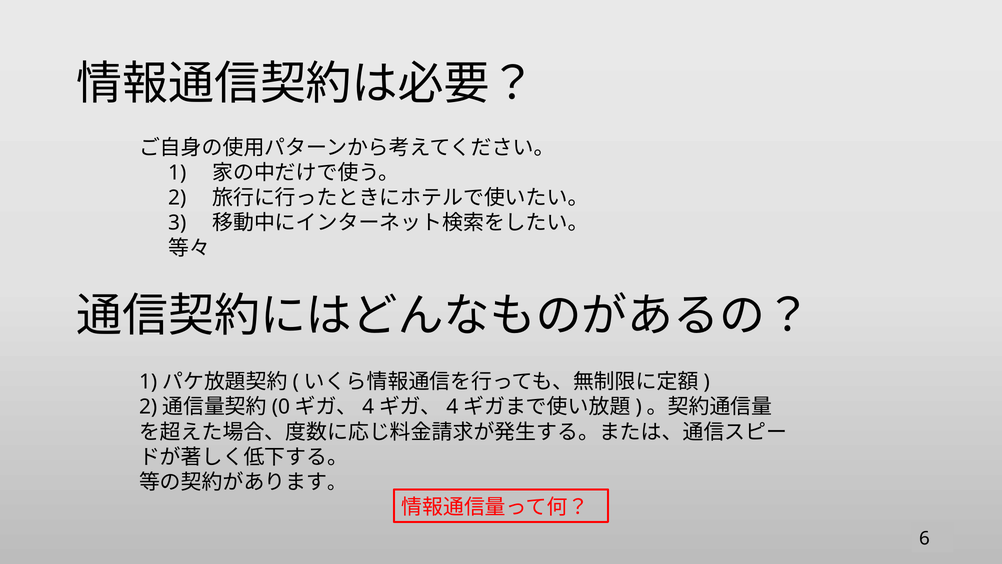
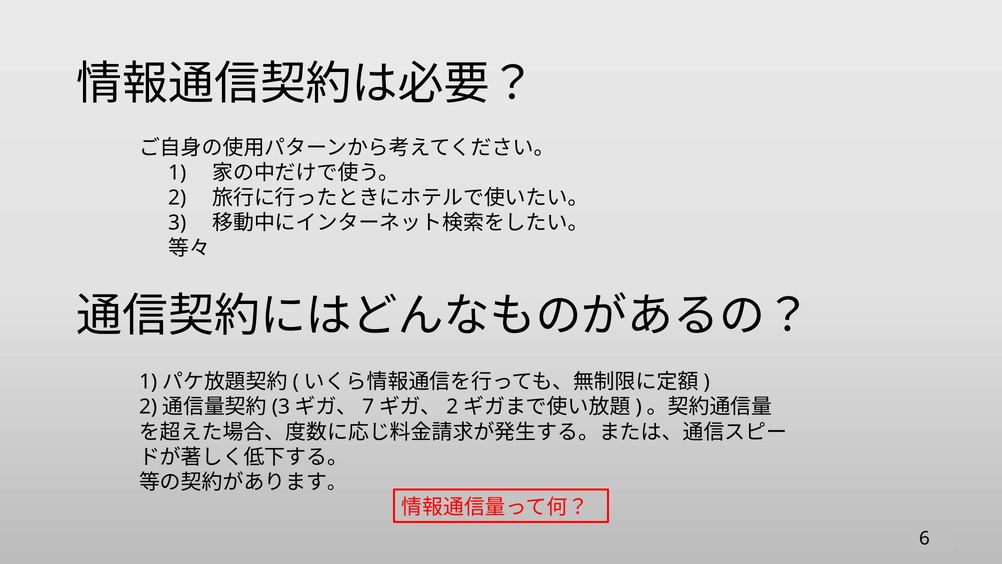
0: 0 -> 3 (281, 407)
4: 4 -> 7 (368, 407)
4: 4 -> 2 (452, 407)
